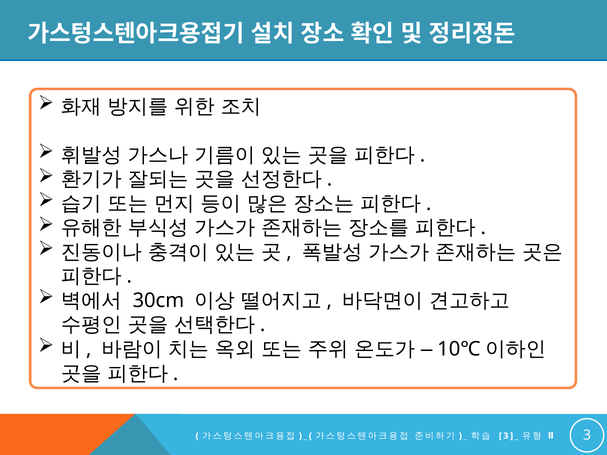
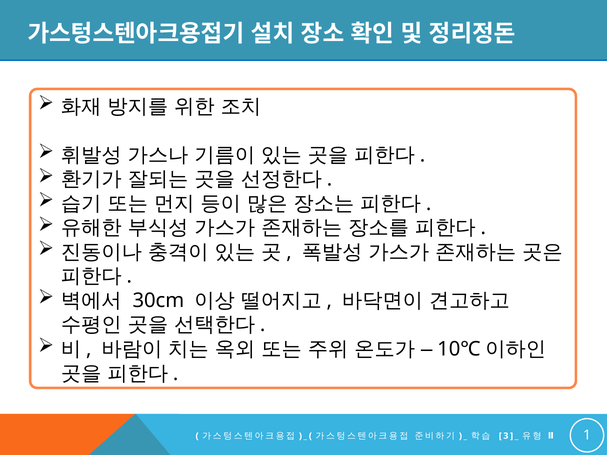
3: 3 -> 1 (587, 435)
